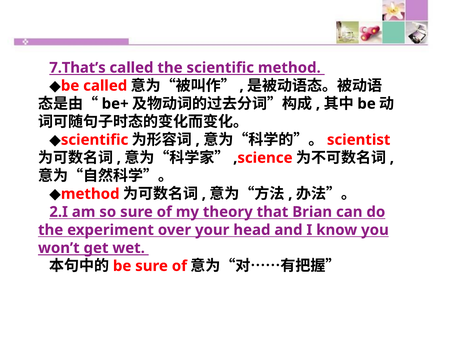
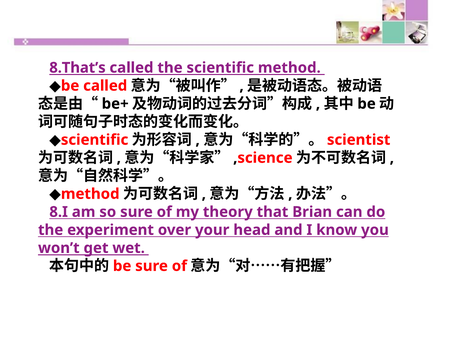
7.That’s: 7.That’s -> 8.That’s (77, 68)
2.I: 2.I -> 8.I (59, 212)
